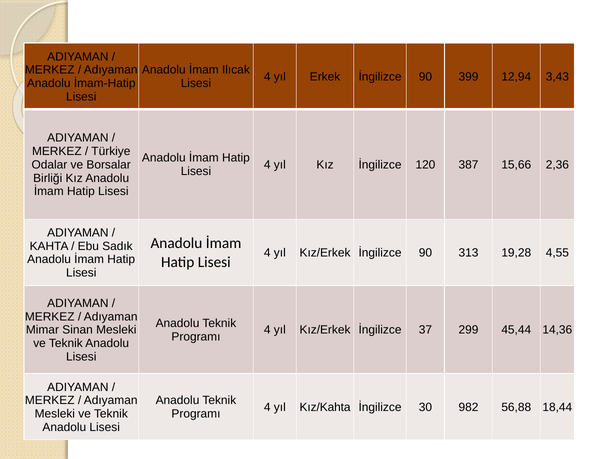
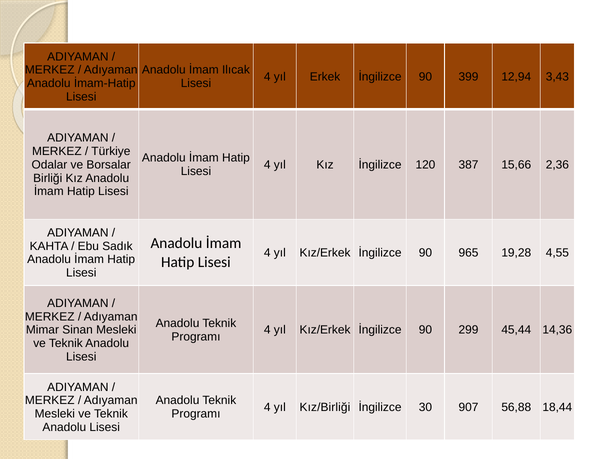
313: 313 -> 965 (468, 253)
37: 37 -> 90 (425, 330)
Kız/Kahta: Kız/Kahta -> Kız/Birliği (325, 407)
982: 982 -> 907 (468, 407)
